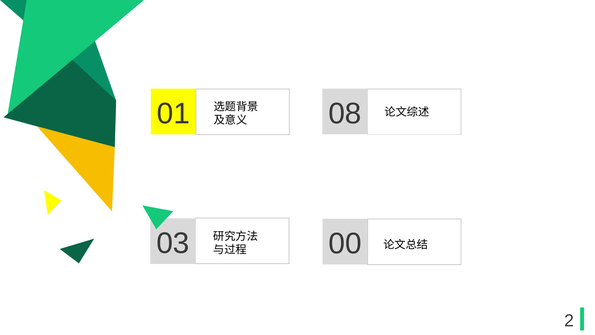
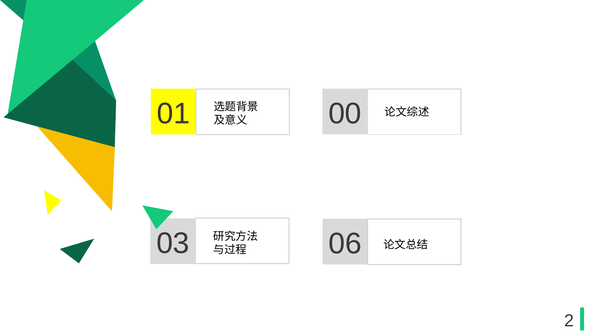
08: 08 -> 00 (345, 113)
00: 00 -> 06 (345, 243)
